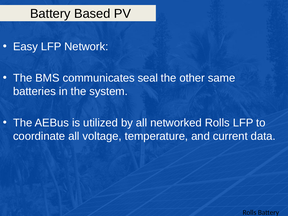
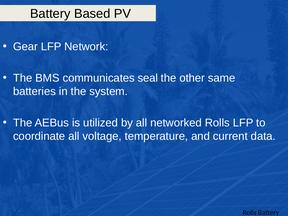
Easy: Easy -> Gear (25, 47)
